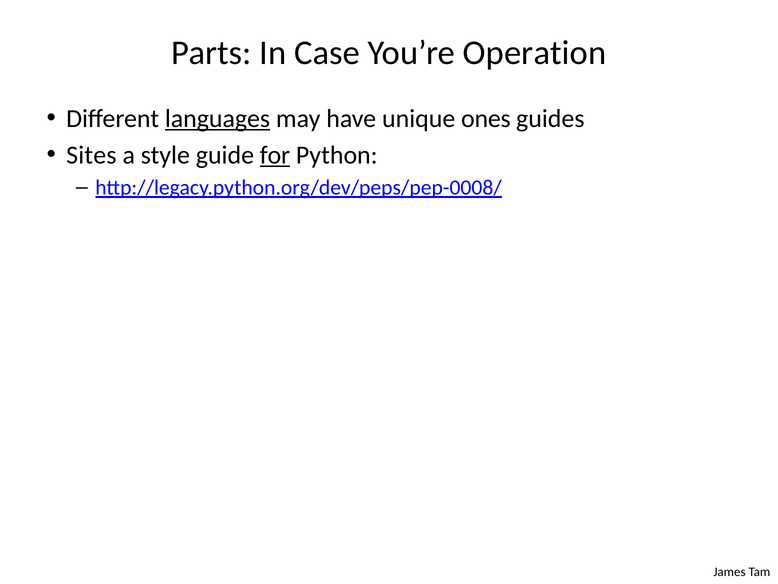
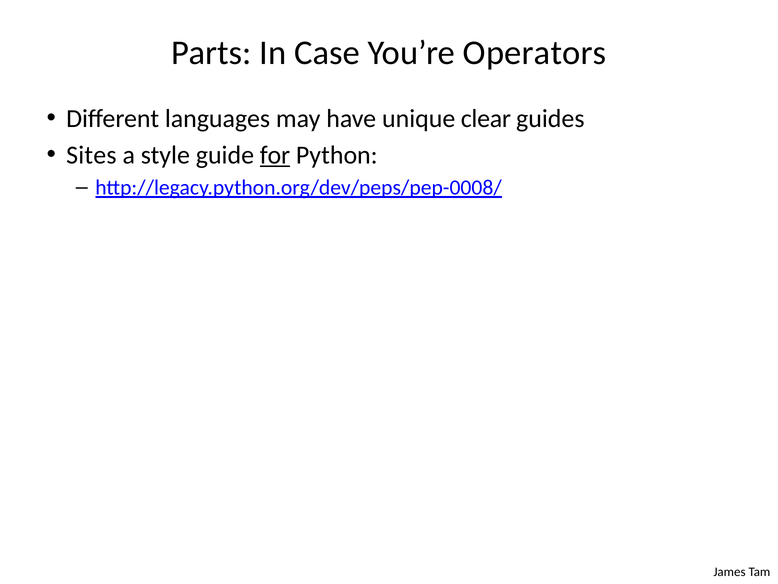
Operation: Operation -> Operators (535, 53)
languages underline: present -> none (218, 119)
ones: ones -> clear (486, 119)
